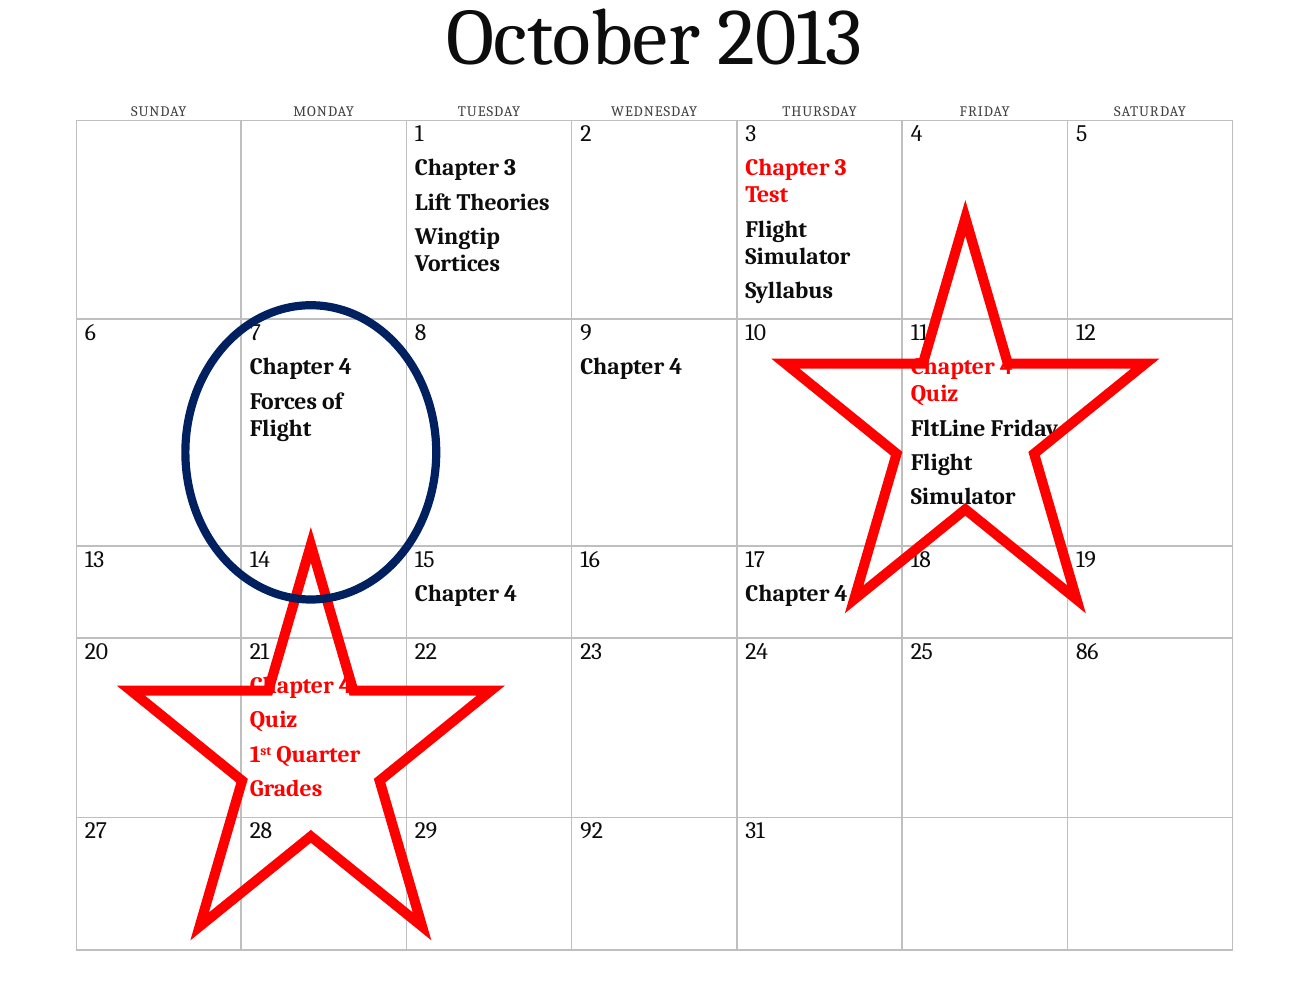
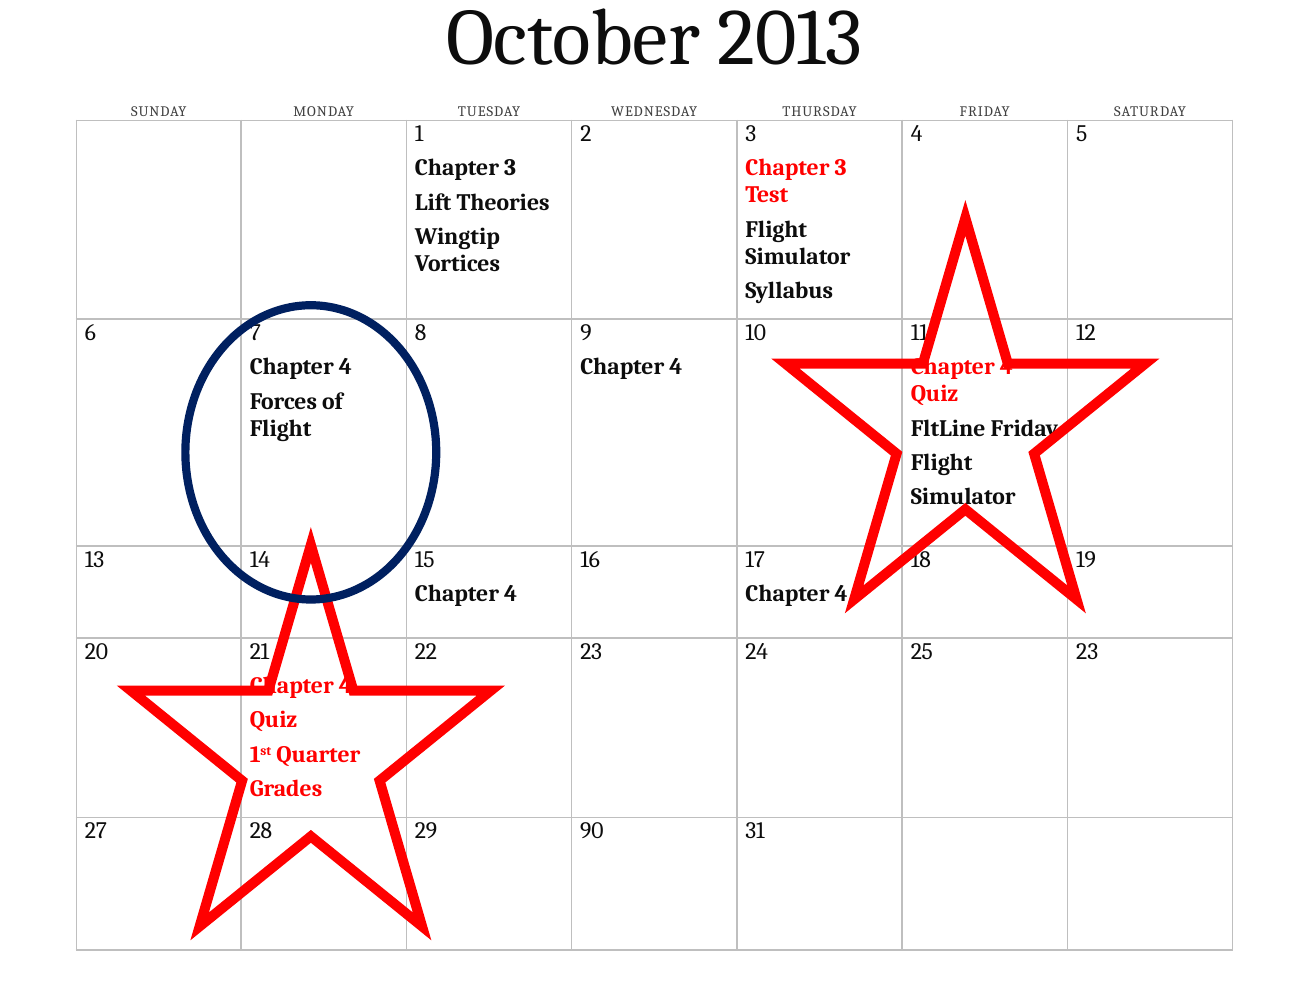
25 86: 86 -> 23 (1087, 652)
92: 92 -> 90 (592, 832)
